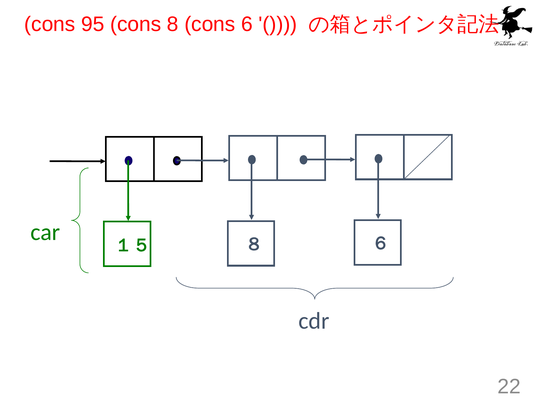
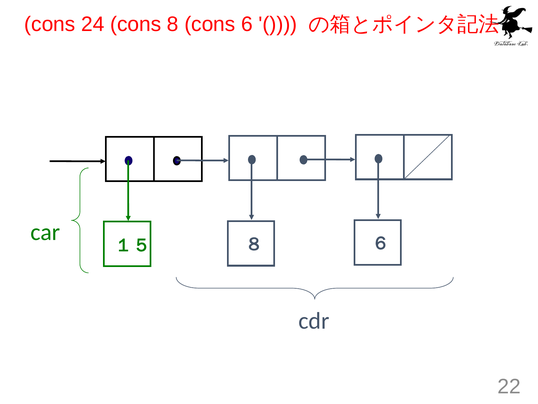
95: 95 -> 24 (93, 24)
